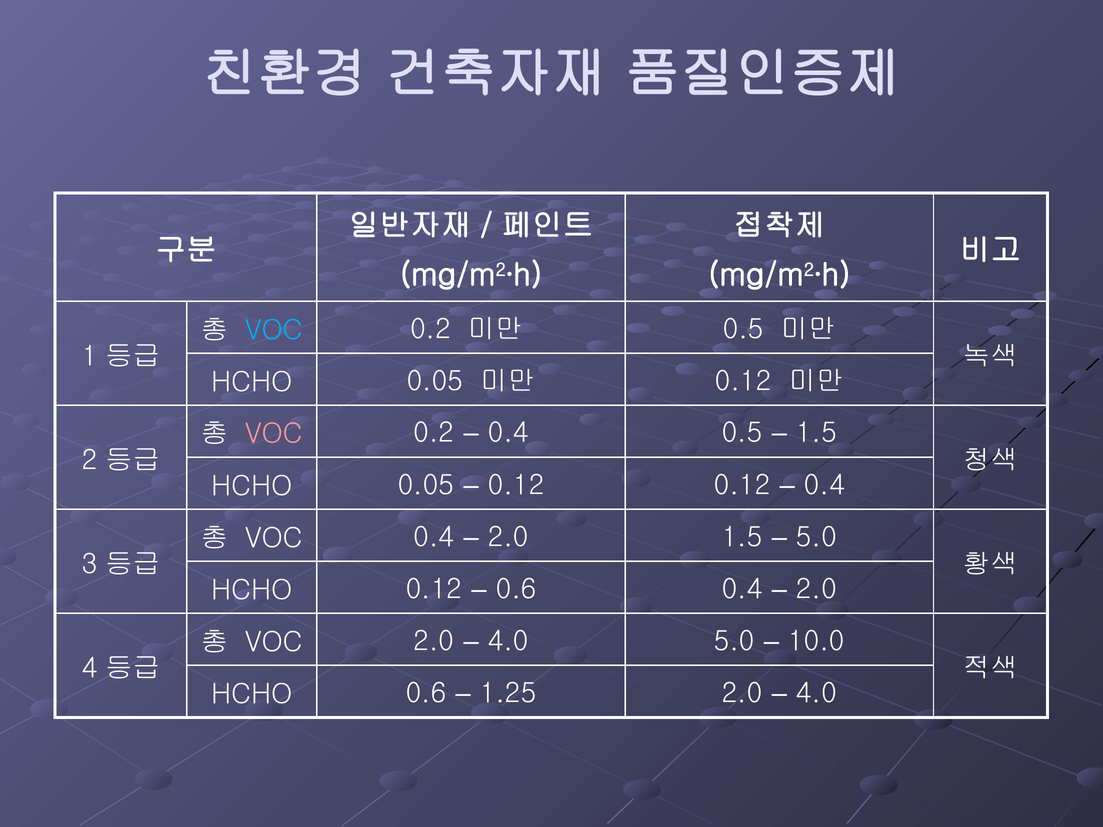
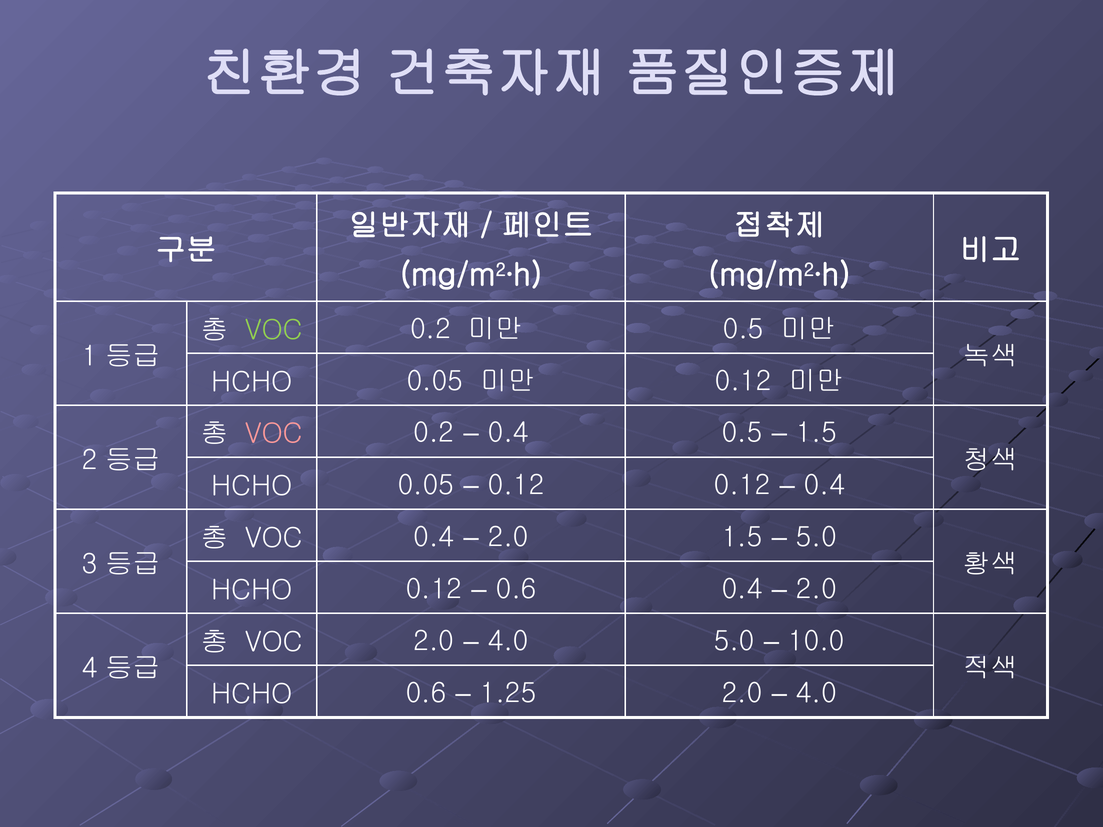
VOC colour: light blue -> light green (274, 330)
